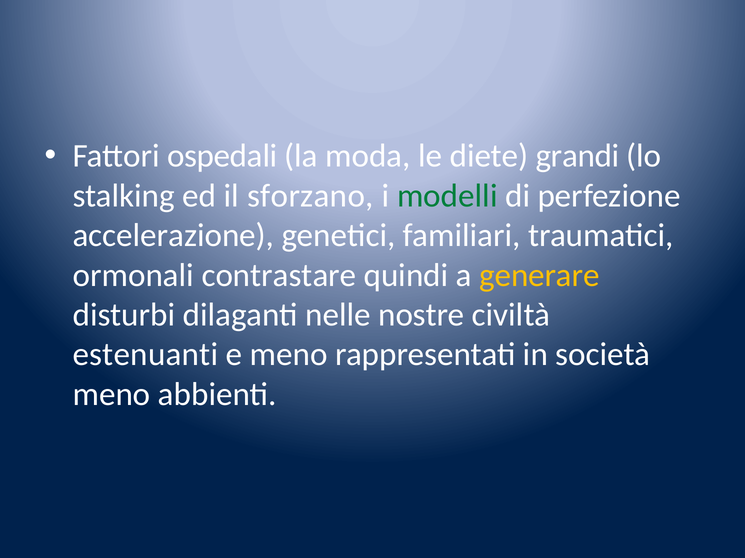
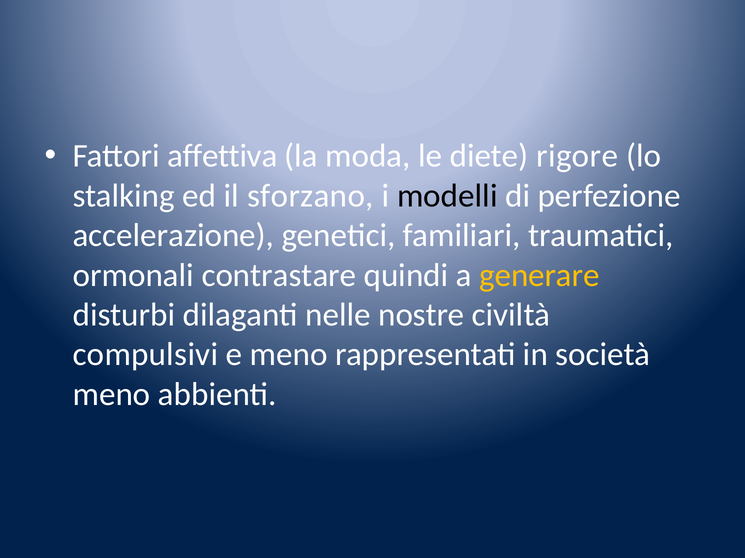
ospedali: ospedali -> affettiva (222, 156)
grandi: grandi -> rigore (577, 156)
modelli colour: green -> black (447, 196)
estenuanti: estenuanti -> compulsivi (145, 355)
